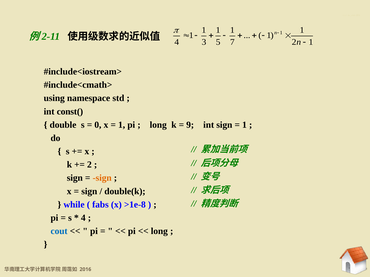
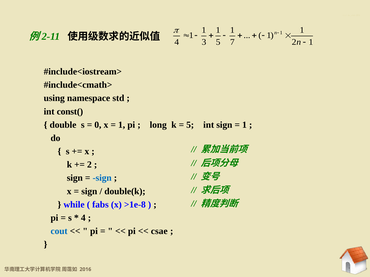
9: 9 -> 5 (190, 125)
sign colour: orange -> blue (102, 178)
long: long -> csae (159, 232)
